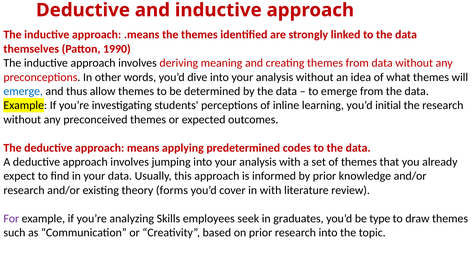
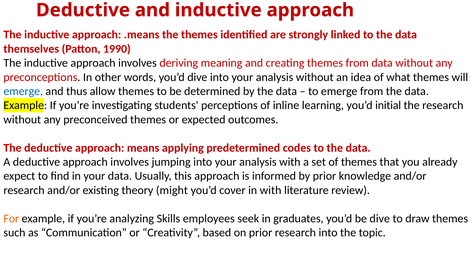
forms: forms -> might (172, 191)
For colour: purple -> orange (11, 219)
be type: type -> dive (380, 219)
